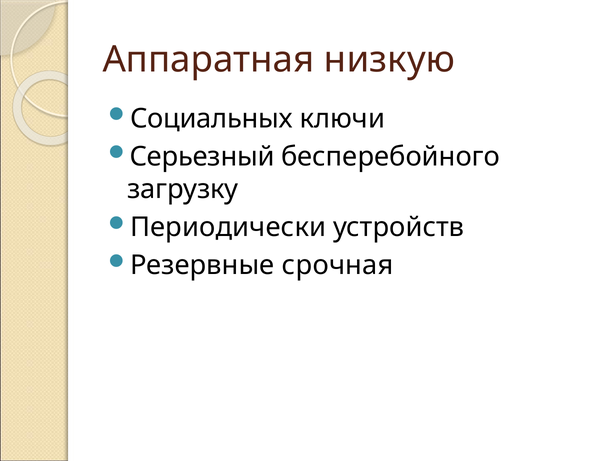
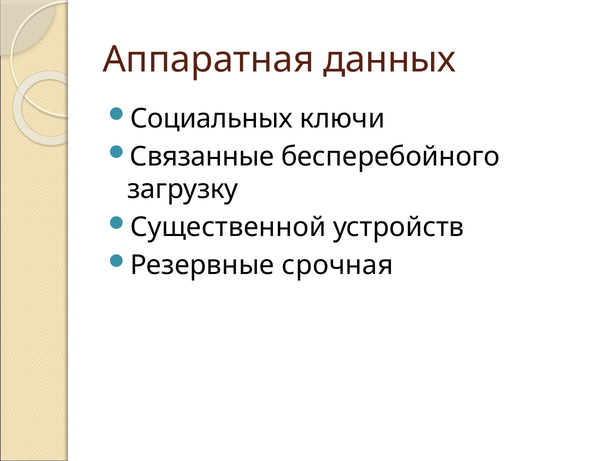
низкую: низкую -> данных (390, 59)
Серьезный: Серьезный -> Связанные (202, 157)
Периодически: Периодически -> Существенной (228, 227)
